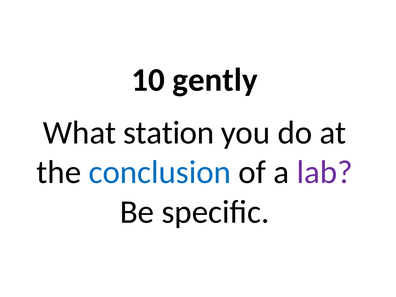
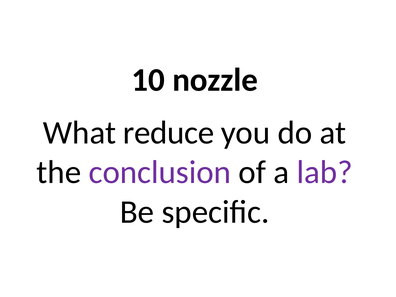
gently: gently -> nozzle (215, 80)
station: station -> reduce (169, 133)
conclusion colour: blue -> purple (160, 172)
